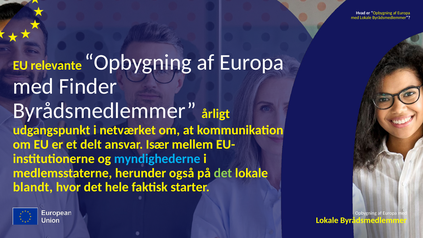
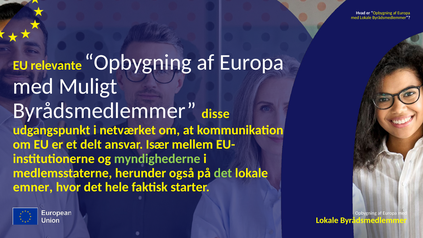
Finder: Finder -> Muligt (88, 87)
årligt: årligt -> disse (216, 114)
myndighederne colour: light blue -> light green (157, 159)
blandt: blandt -> emner (33, 187)
